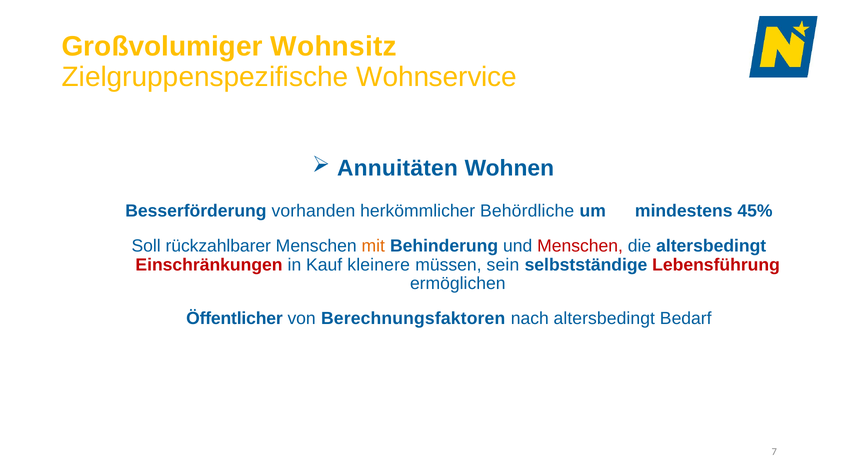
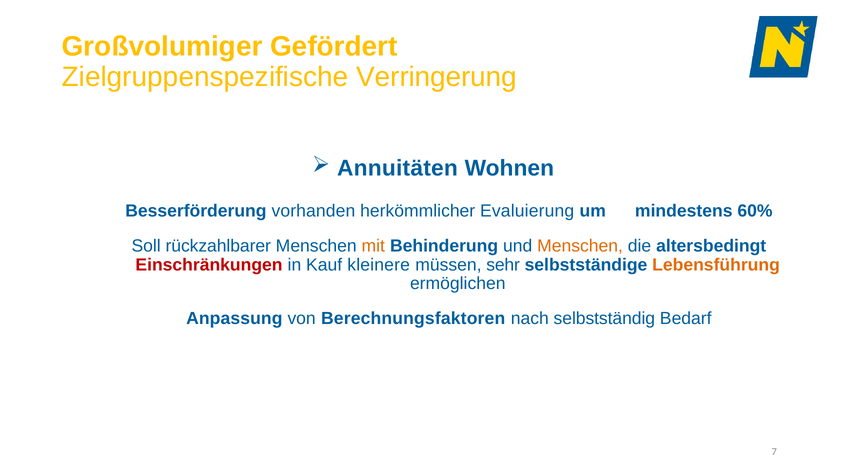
Wohnsitz: Wohnsitz -> Gefördert (334, 47)
Wohnservice: Wohnservice -> Verringerung (437, 77)
Behördliche: Behördliche -> Evaluierung (527, 211)
45%: 45% -> 60% (755, 211)
Menschen colour: red -> orange (580, 246)
sein: sein -> sehr (503, 265)
Lebensführung colour: red -> orange (716, 265)
Öffentlicher: Öffentlicher -> Anpassung (234, 318)
nach altersbedingt: altersbedingt -> selbstständig (604, 318)
